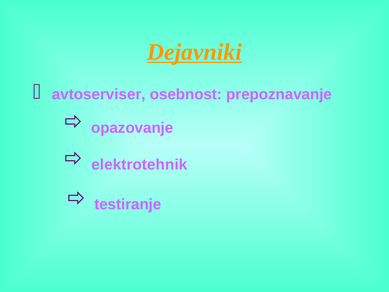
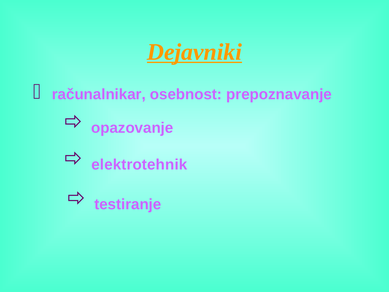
avtoserviser: avtoserviser -> računalnikar (99, 94)
